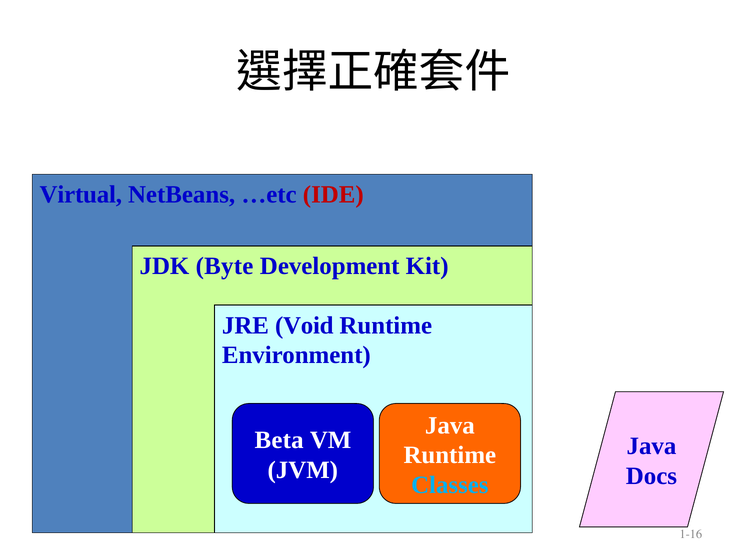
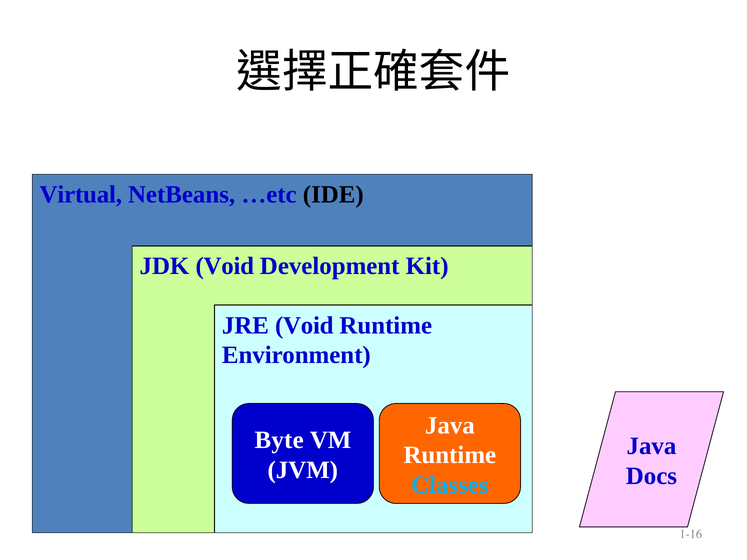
IDE colour: red -> black (333, 195)
JDK Byte: Byte -> Void (225, 266)
Beta: Beta -> Byte (279, 440)
